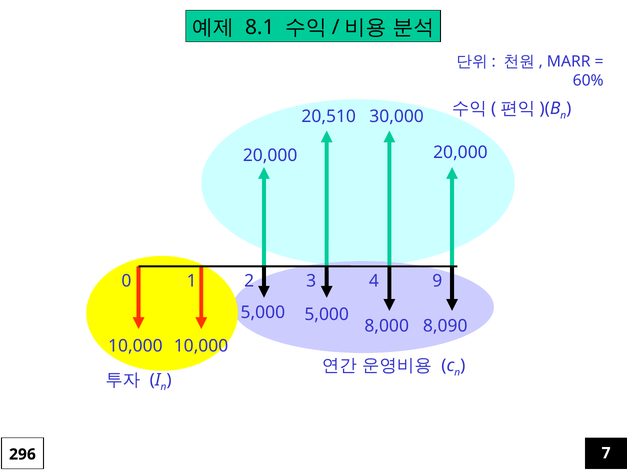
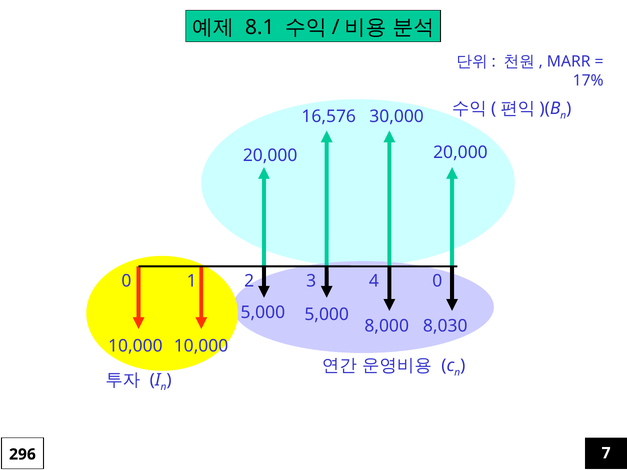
60%: 60% -> 17% (588, 80)
20,510: 20,510 -> 16,576 (329, 116)
4 9: 9 -> 0 (437, 281)
8,090: 8,090 -> 8,030 (445, 326)
